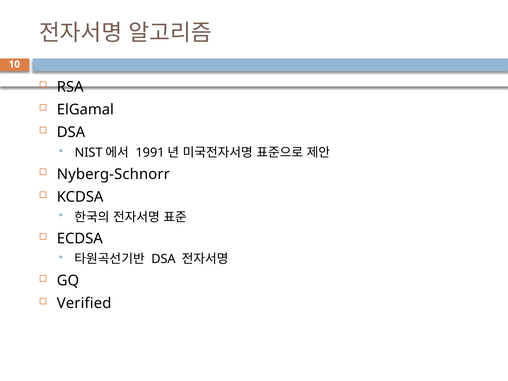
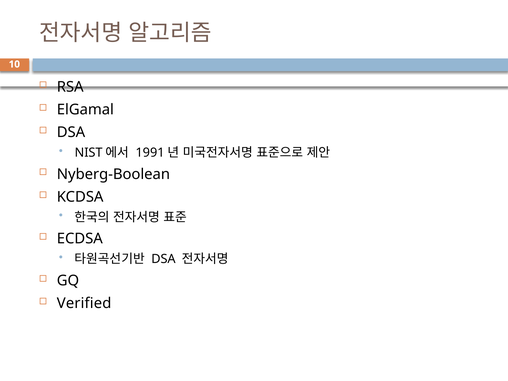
Nyberg-Schnorr: Nyberg-Schnorr -> Nyberg-Boolean (113, 174)
